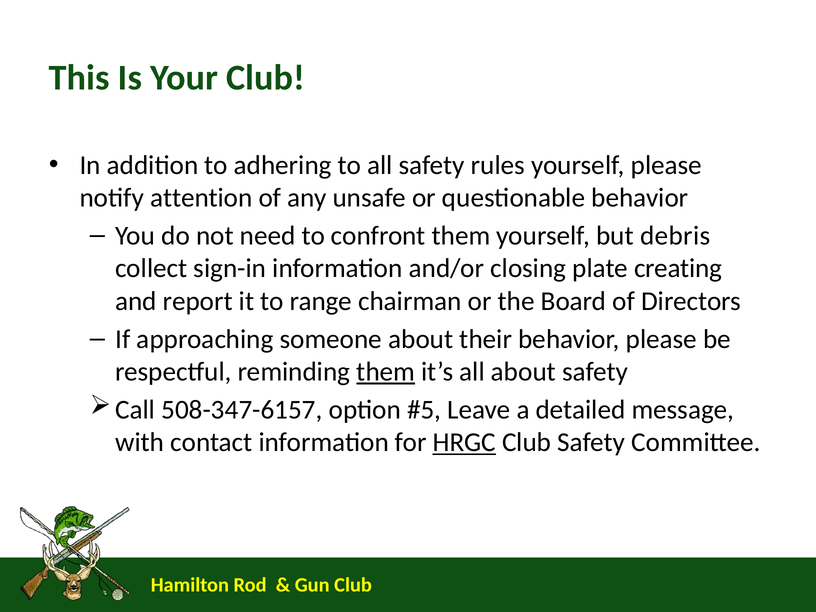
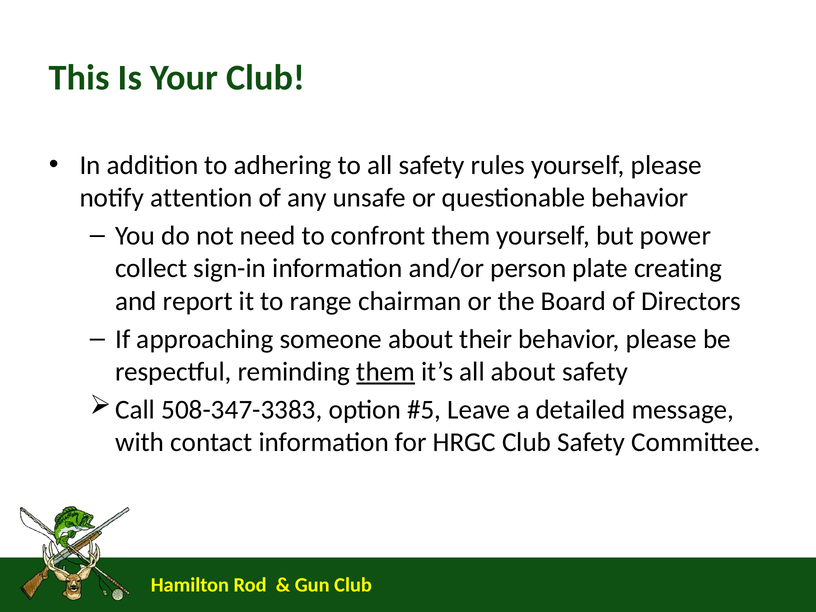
debris: debris -> power (675, 236)
closing: closing -> person (528, 268)
508-347-6157: 508-347-6157 -> 508-347-3383 (242, 410)
HRGC underline: present -> none (464, 443)
